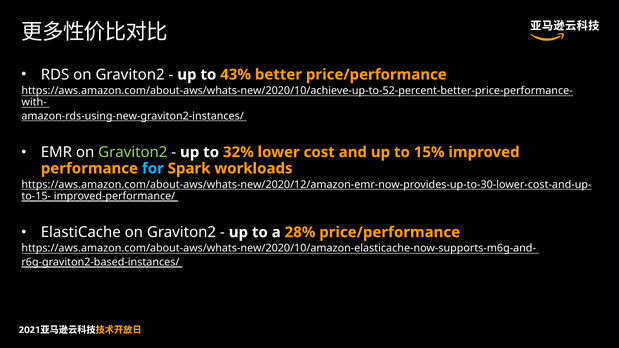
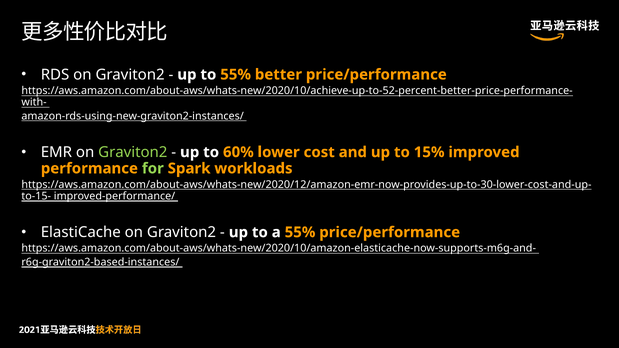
to 43%: 43% -> 55% (236, 75)
32%: 32% -> 60% (238, 152)
for colour: light blue -> light green (153, 169)
a 28%: 28% -> 55% (300, 232)
